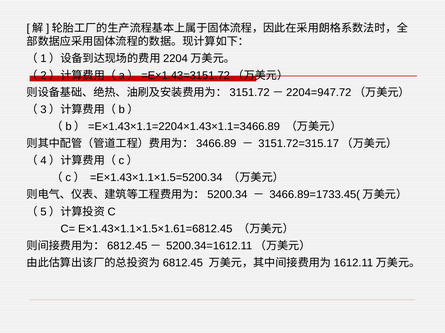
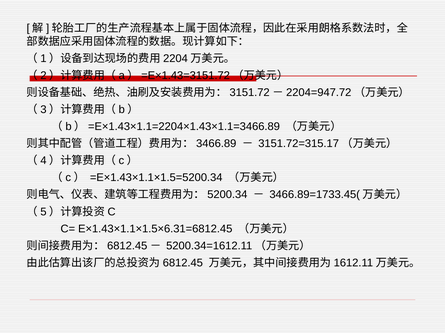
E×1.43×1.1×1.5×1.61=6812.45: E×1.43×1.1×1.5×1.61=6812.45 -> E×1.43×1.1×1.5×6.31=6812.45 (155, 229)
